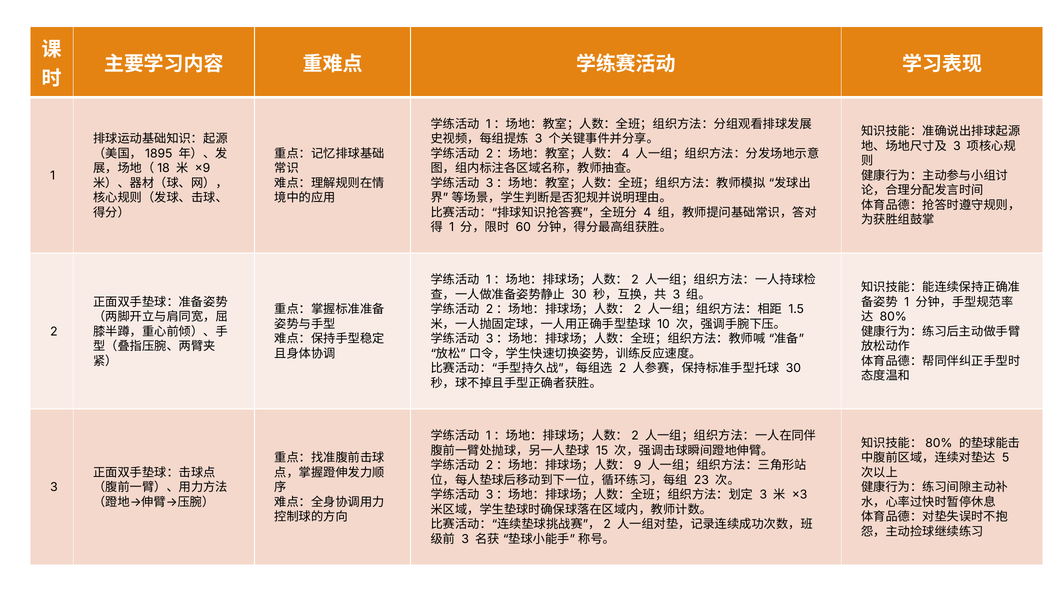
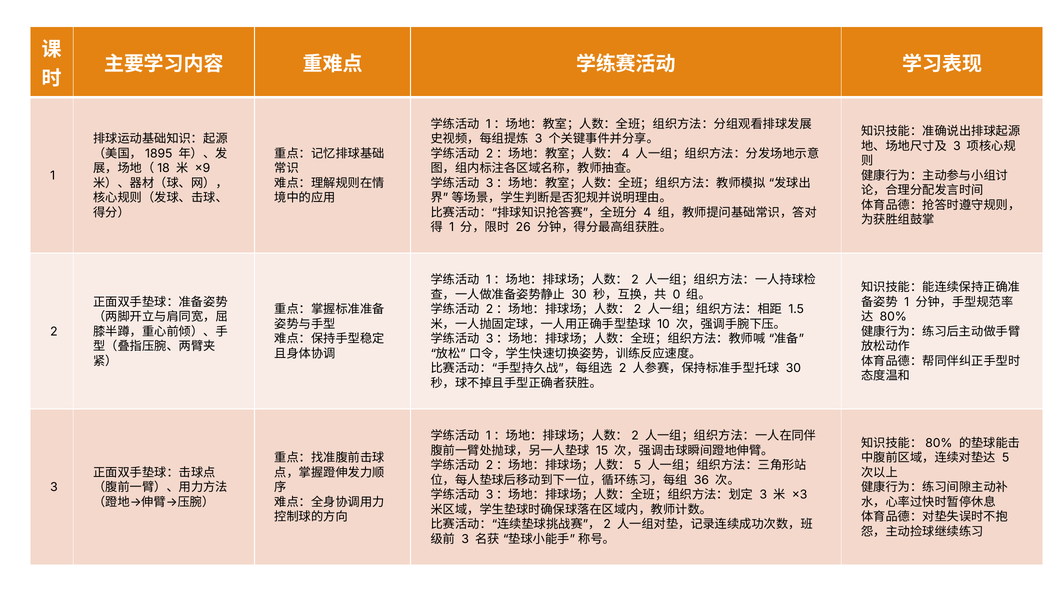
60: 60 -> 26 (523, 227)
3: 3 -> 0 (676, 295)
9: 9 -> 5 (638, 466)
23: 23 -> 36 (701, 480)
